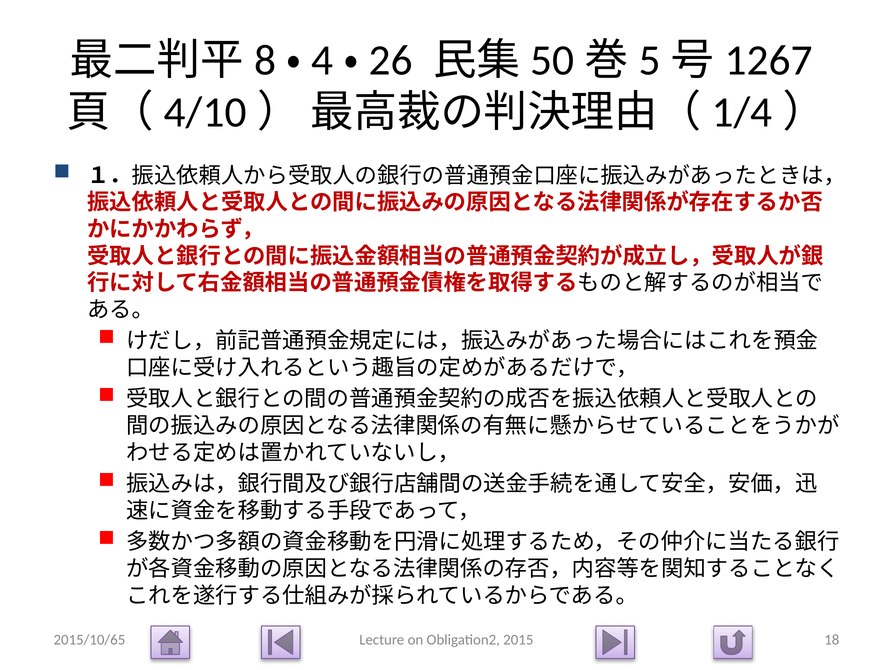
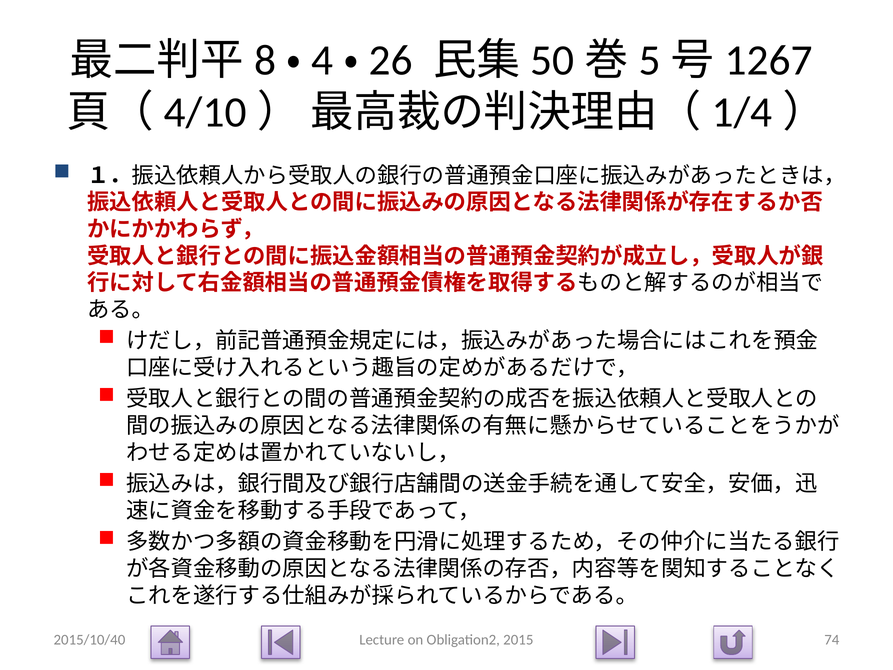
2015/10/65: 2015/10/65 -> 2015/10/40 (89, 640)
18: 18 -> 74 (832, 639)
